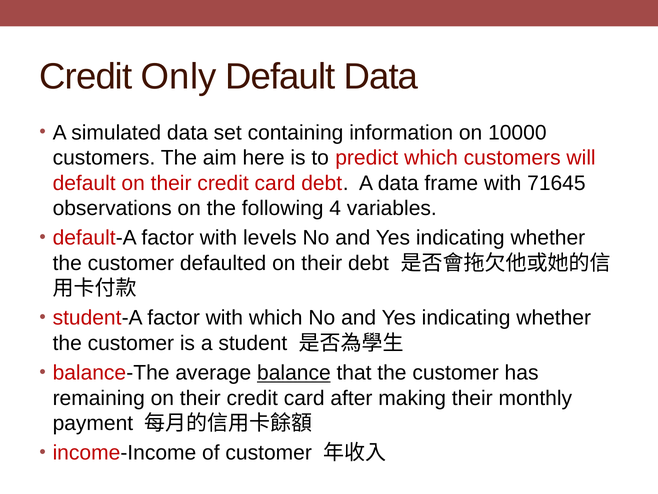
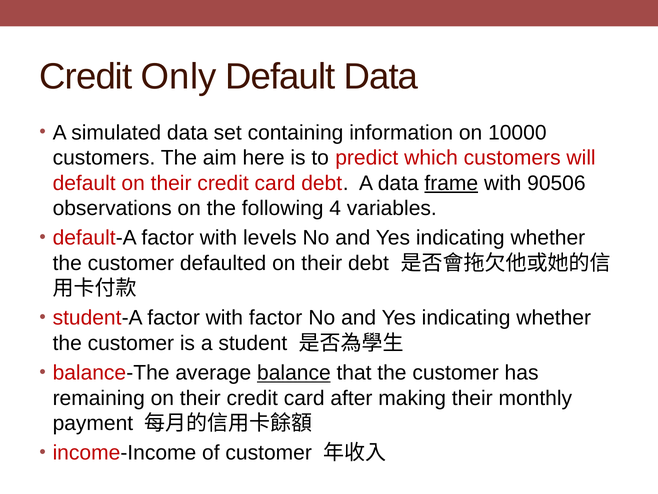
frame underline: none -> present (451, 183)
71645: 71645 -> 90506 (556, 183)
with which: which -> factor (276, 318)
